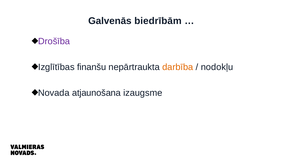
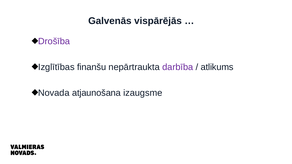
biedrībām: biedrībām -> vispārējās (158, 21)
darbība colour: orange -> purple (178, 67)
nodokļu: nodokļu -> atlikums (217, 67)
